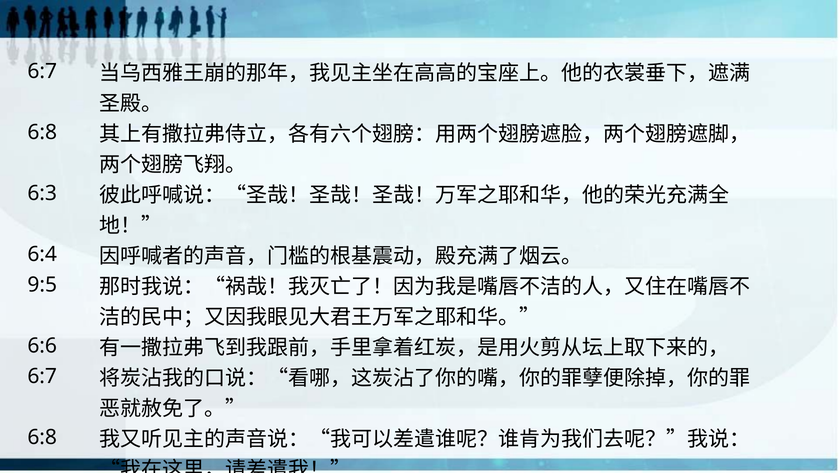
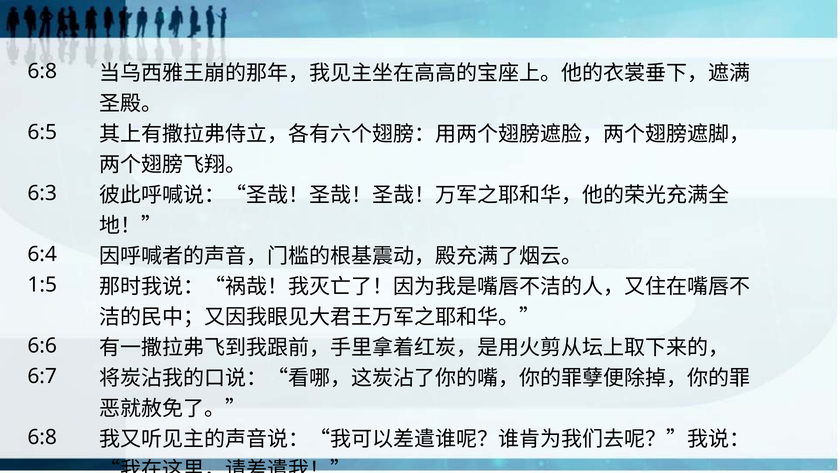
6:7: 6:7 -> 6:8 (42, 71)
6:8: 6:8 -> 6:5 (42, 132)
9:5: 9:5 -> 1:5 (42, 285)
